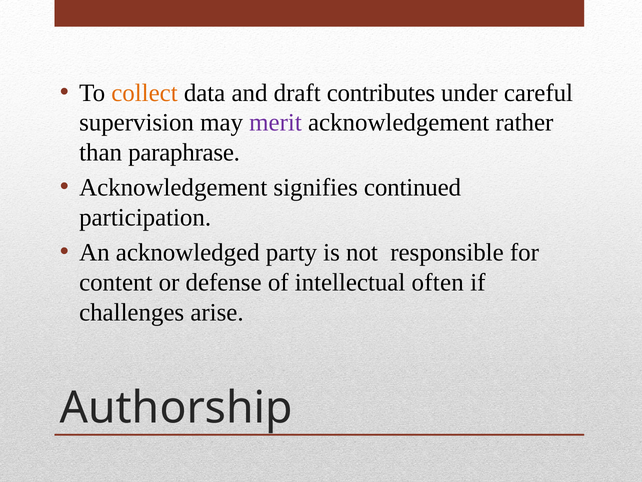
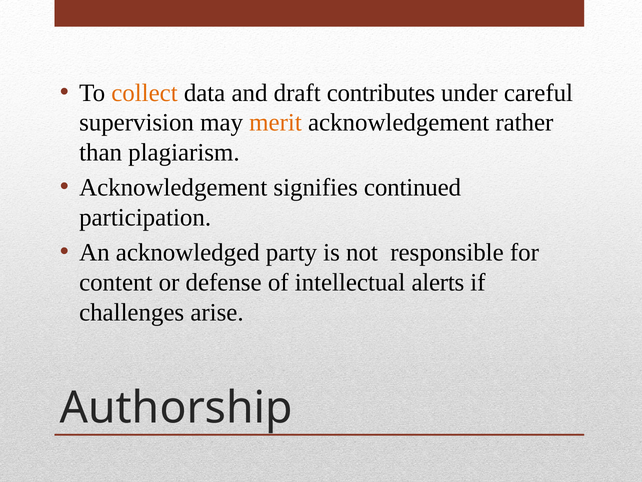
merit colour: purple -> orange (276, 123)
paraphrase: paraphrase -> plagiarism (184, 152)
often: often -> alerts (438, 282)
